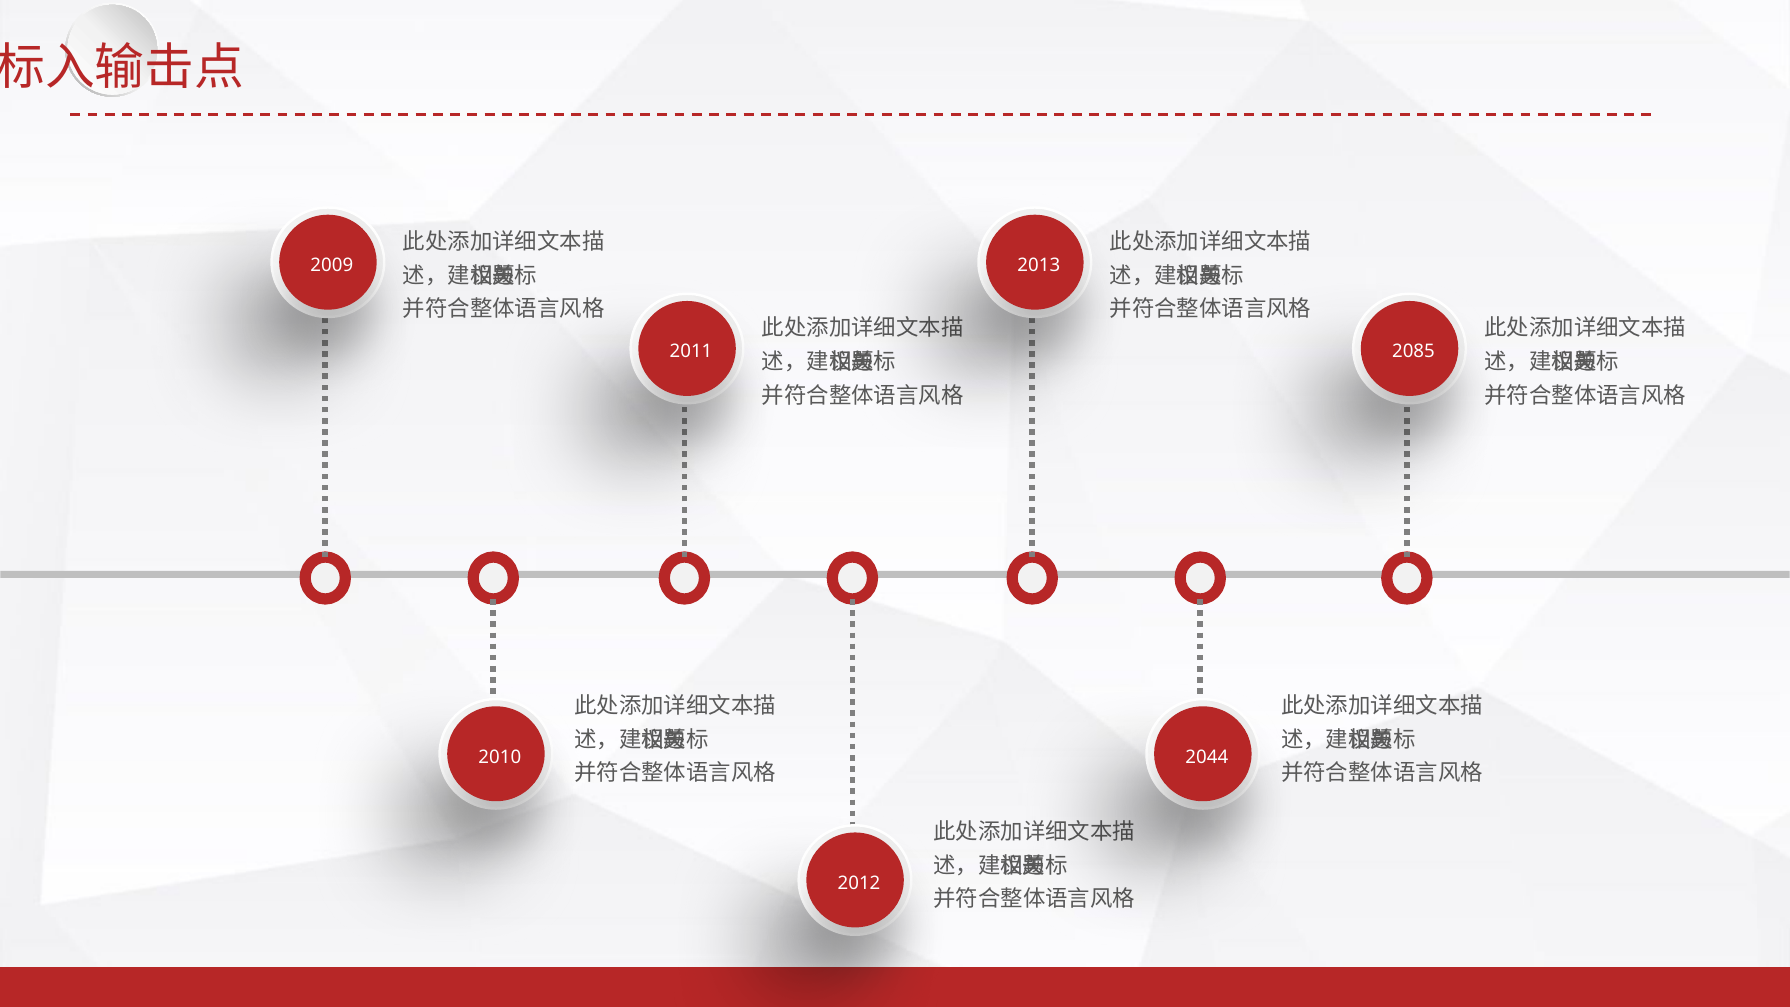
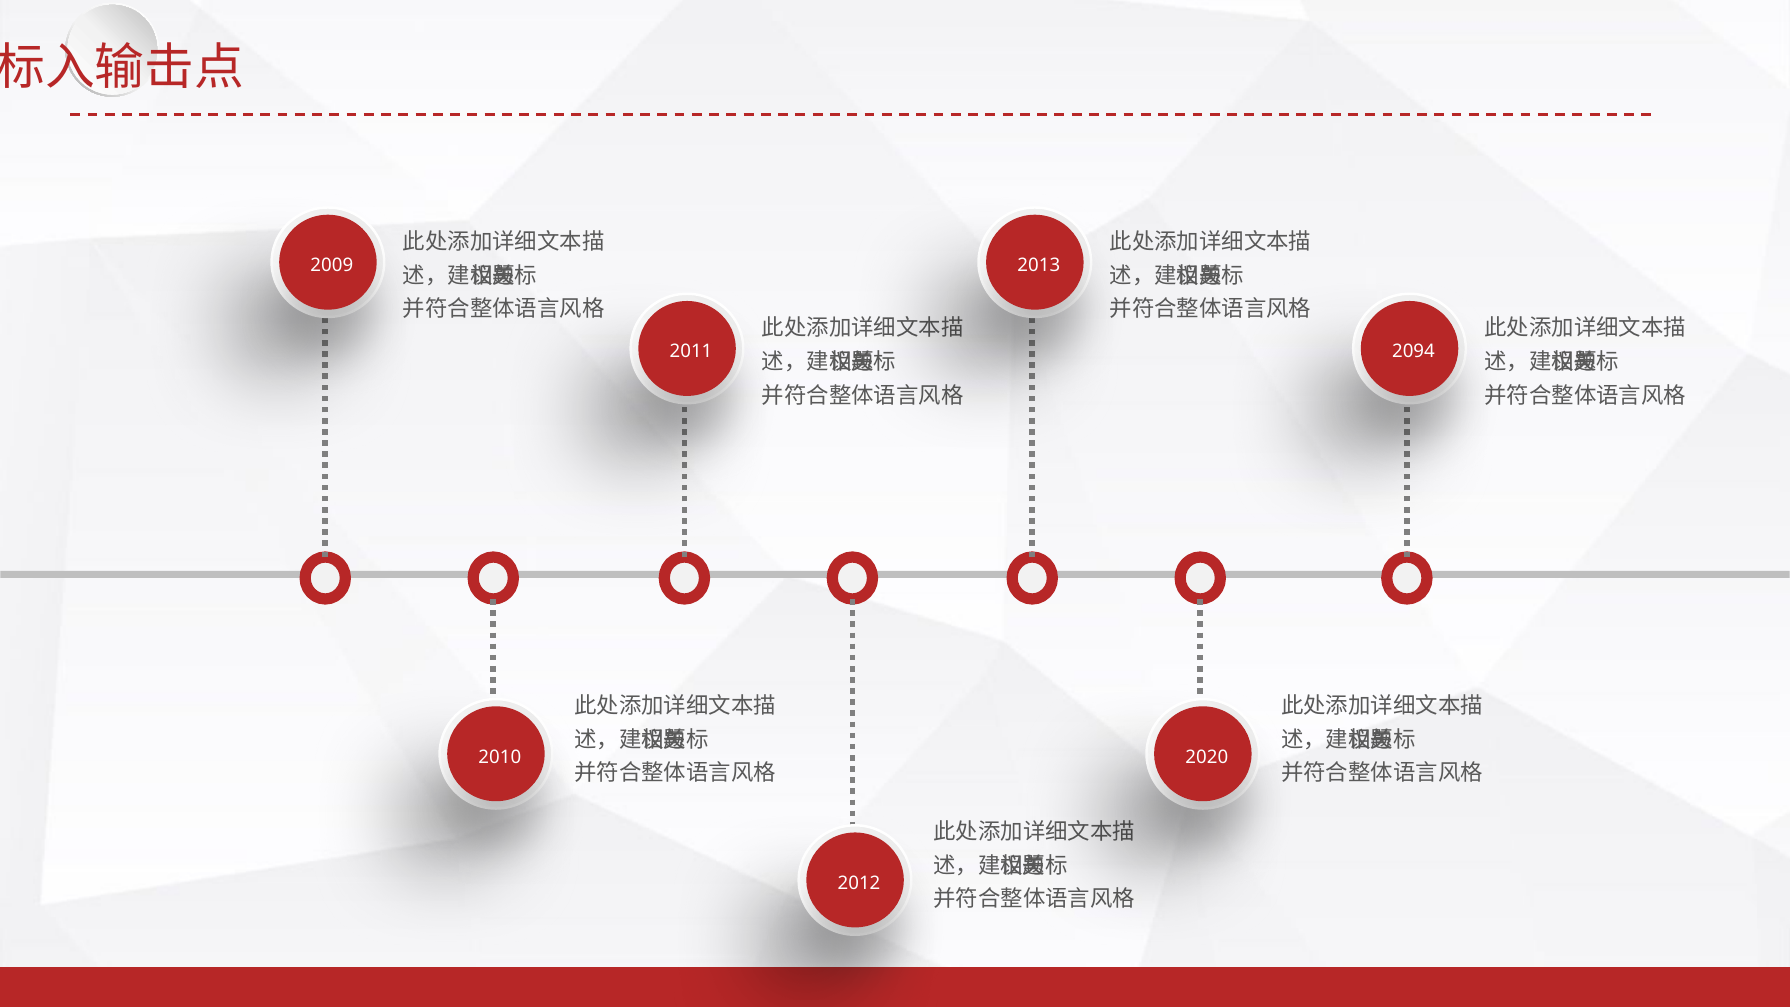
2085: 2085 -> 2094 (1413, 352)
2044: 2044 -> 2020 (1207, 757)
